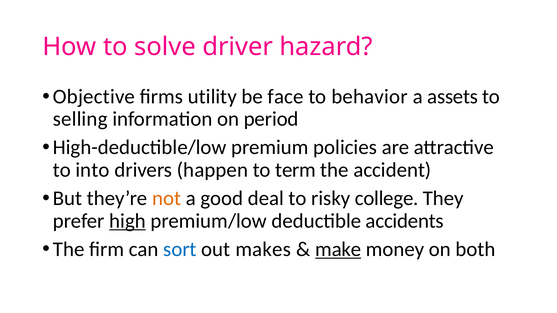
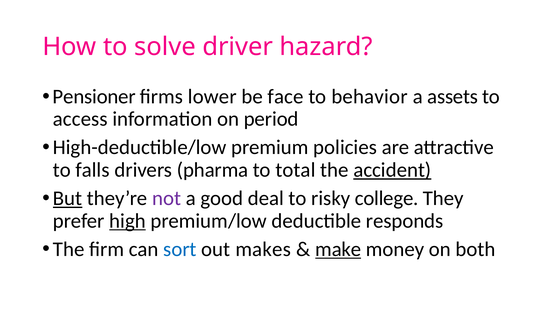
Objective: Objective -> Pensioner (94, 97)
utility: utility -> lower (212, 97)
selling: selling -> access (80, 119)
into: into -> falls (93, 170)
happen: happen -> pharma (213, 170)
term: term -> total (295, 170)
accident underline: none -> present (392, 170)
But underline: none -> present (68, 199)
not colour: orange -> purple (167, 199)
accidents: accidents -> responds (405, 221)
